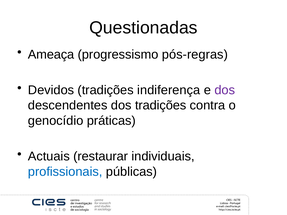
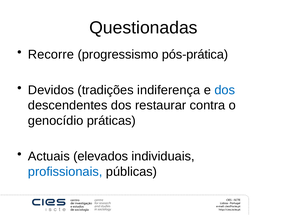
Ameaça: Ameaça -> Recorre (51, 54)
pós-regras: pós-regras -> pós-prática (195, 54)
dos colour: purple -> blue (225, 90)
dos tradições: tradições -> restaurar (161, 106)
restaurar: restaurar -> elevados (101, 157)
